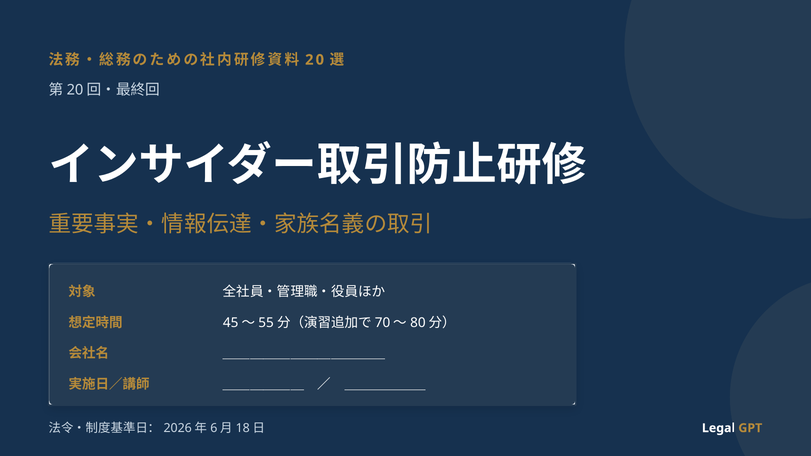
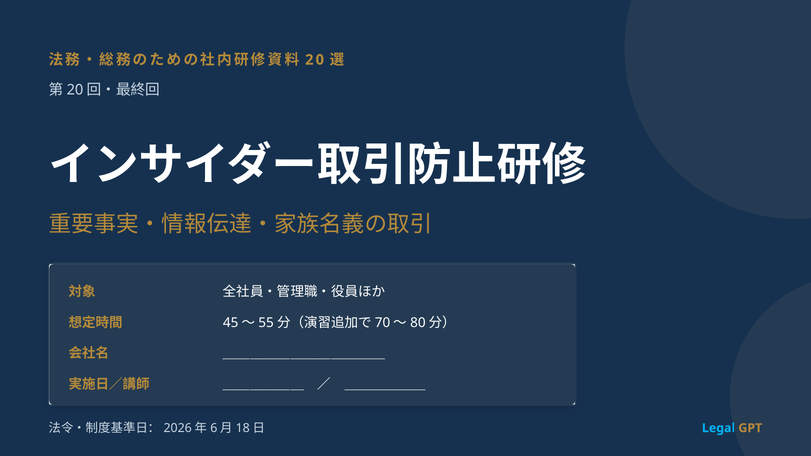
Legal colour: white -> light blue (719, 428)
